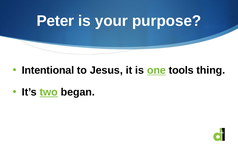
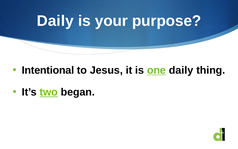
Peter: Peter -> Daily (55, 21)
one tools: tools -> daily (181, 70)
